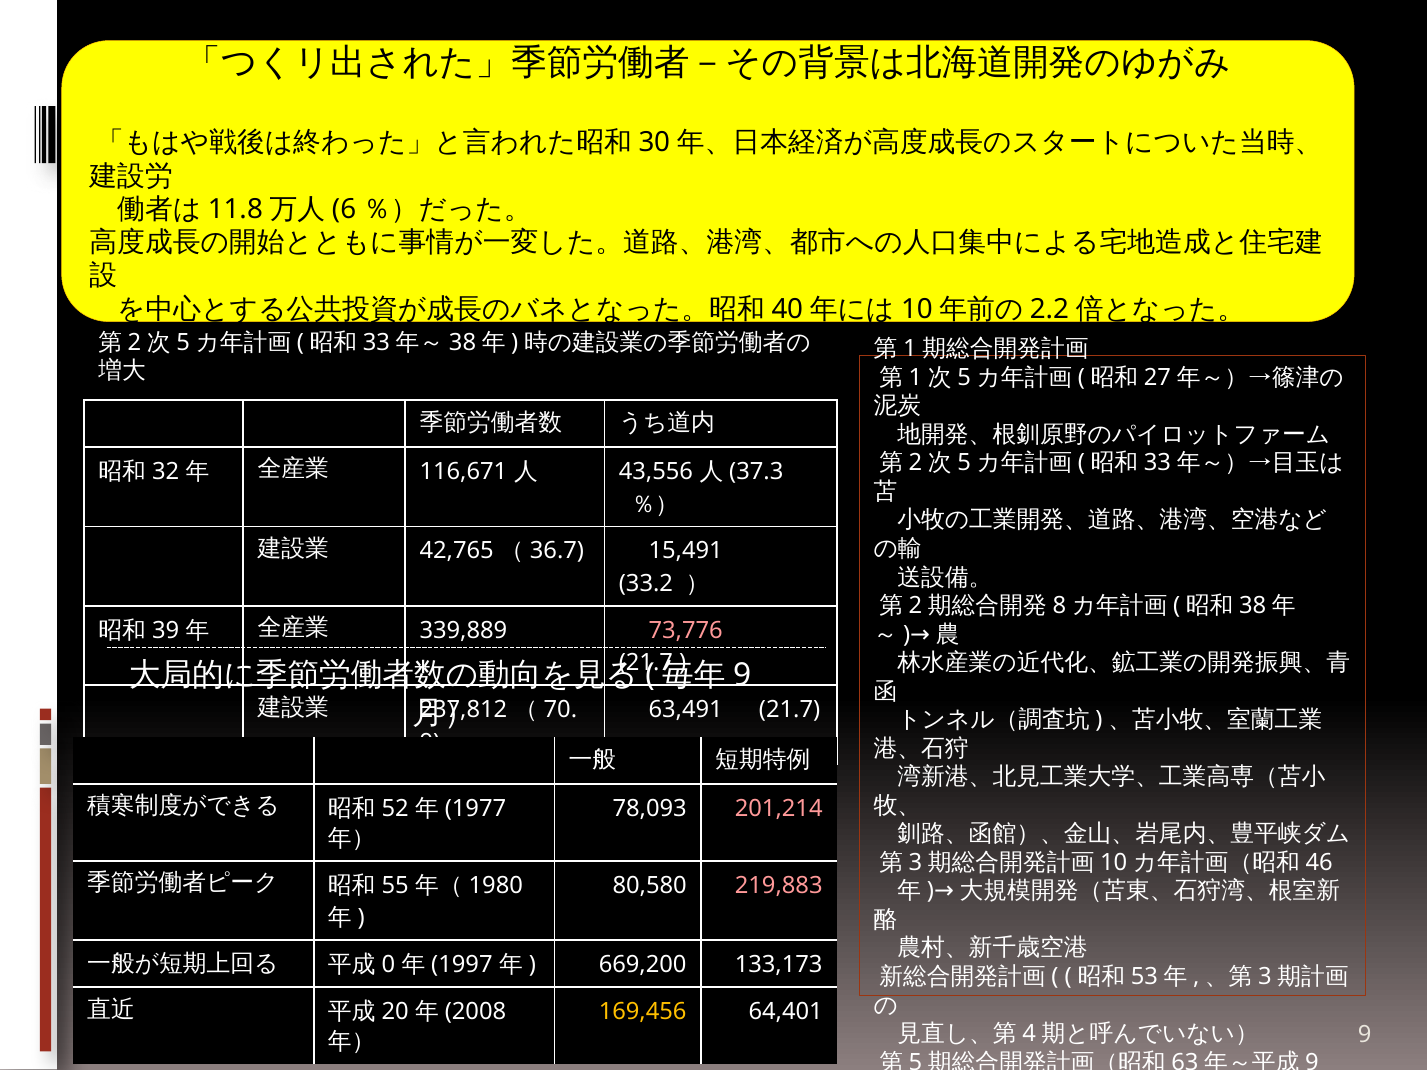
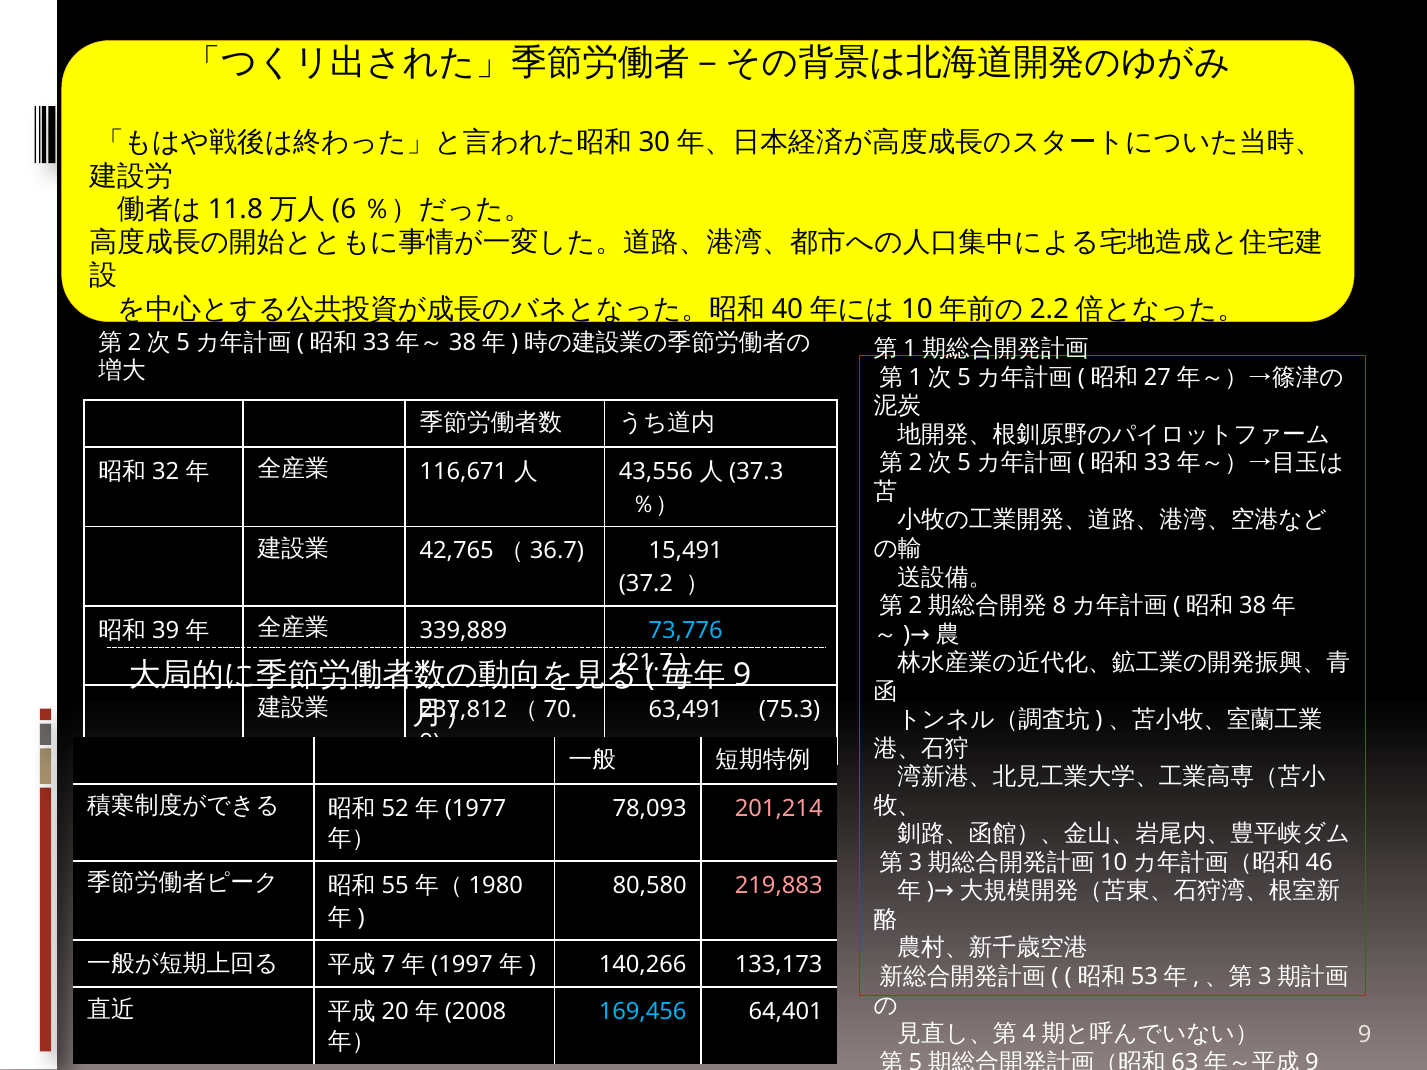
33.2: 33.2 -> 37.2 (646, 584)
73,776 colour: pink -> light blue (686, 631)
63,491 21.7: 21.7 -> 75.3 (790, 710)
0: 0 -> 7 (388, 965)
669,200: 669,200 -> 140,266 (643, 965)
169,456 colour: yellow -> light blue (643, 1012)
